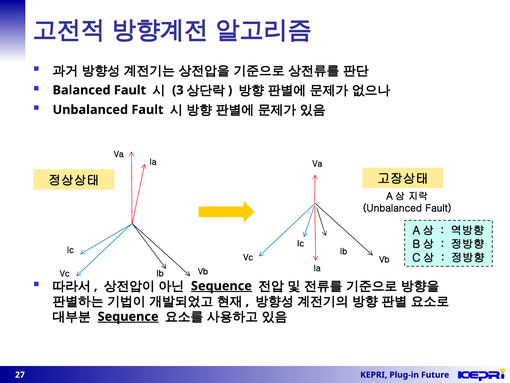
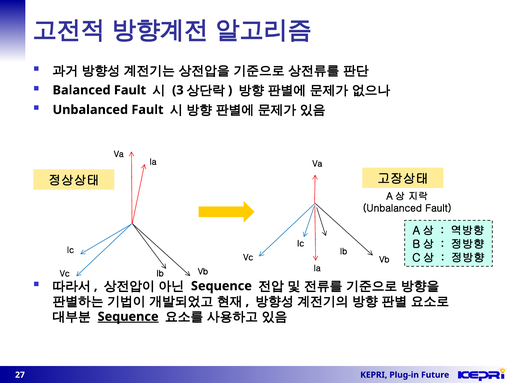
Sequence underline: present -> none (221, 286)
